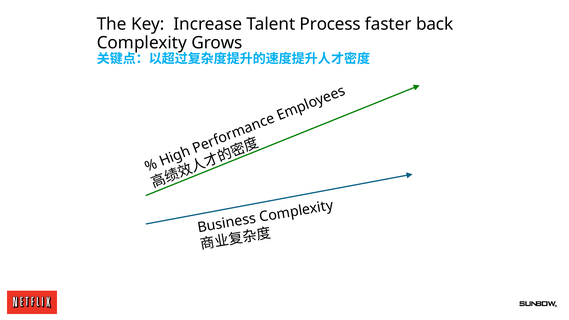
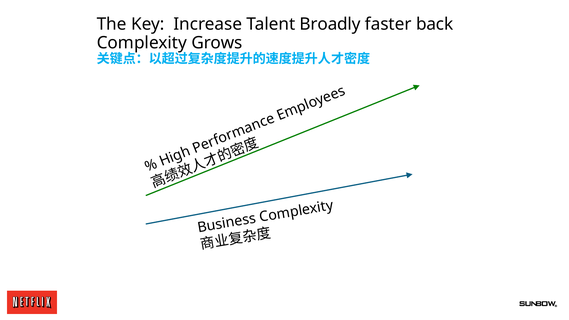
Process: Process -> Broadly (330, 24)
